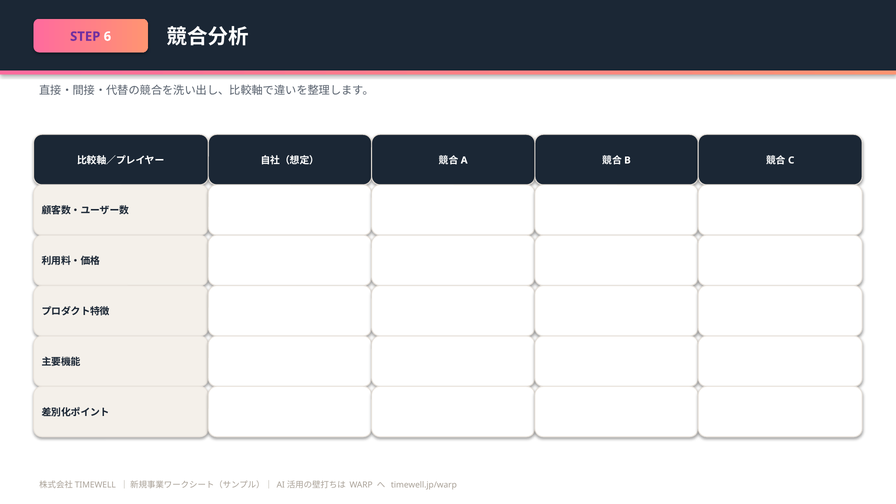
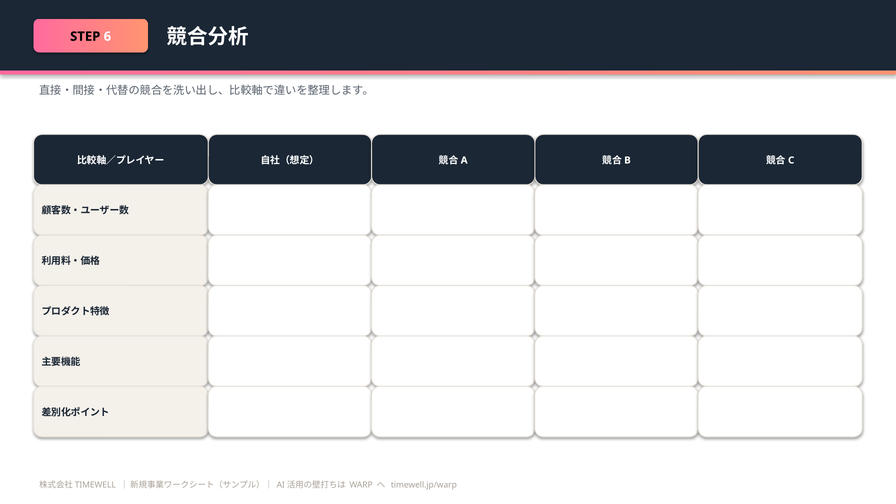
STEP colour: purple -> black (85, 36)
